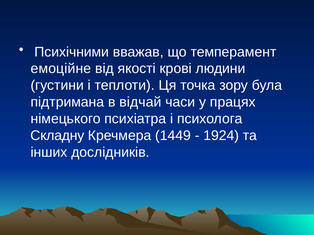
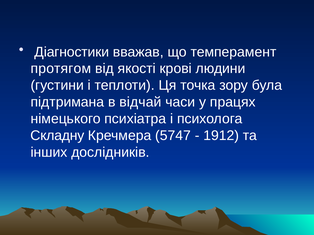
Психічними: Психічними -> Діагностики (72, 52)
емоційне: емоційне -> протягом (61, 69)
1449: 1449 -> 5747 (173, 136)
1924: 1924 -> 1912 (221, 136)
